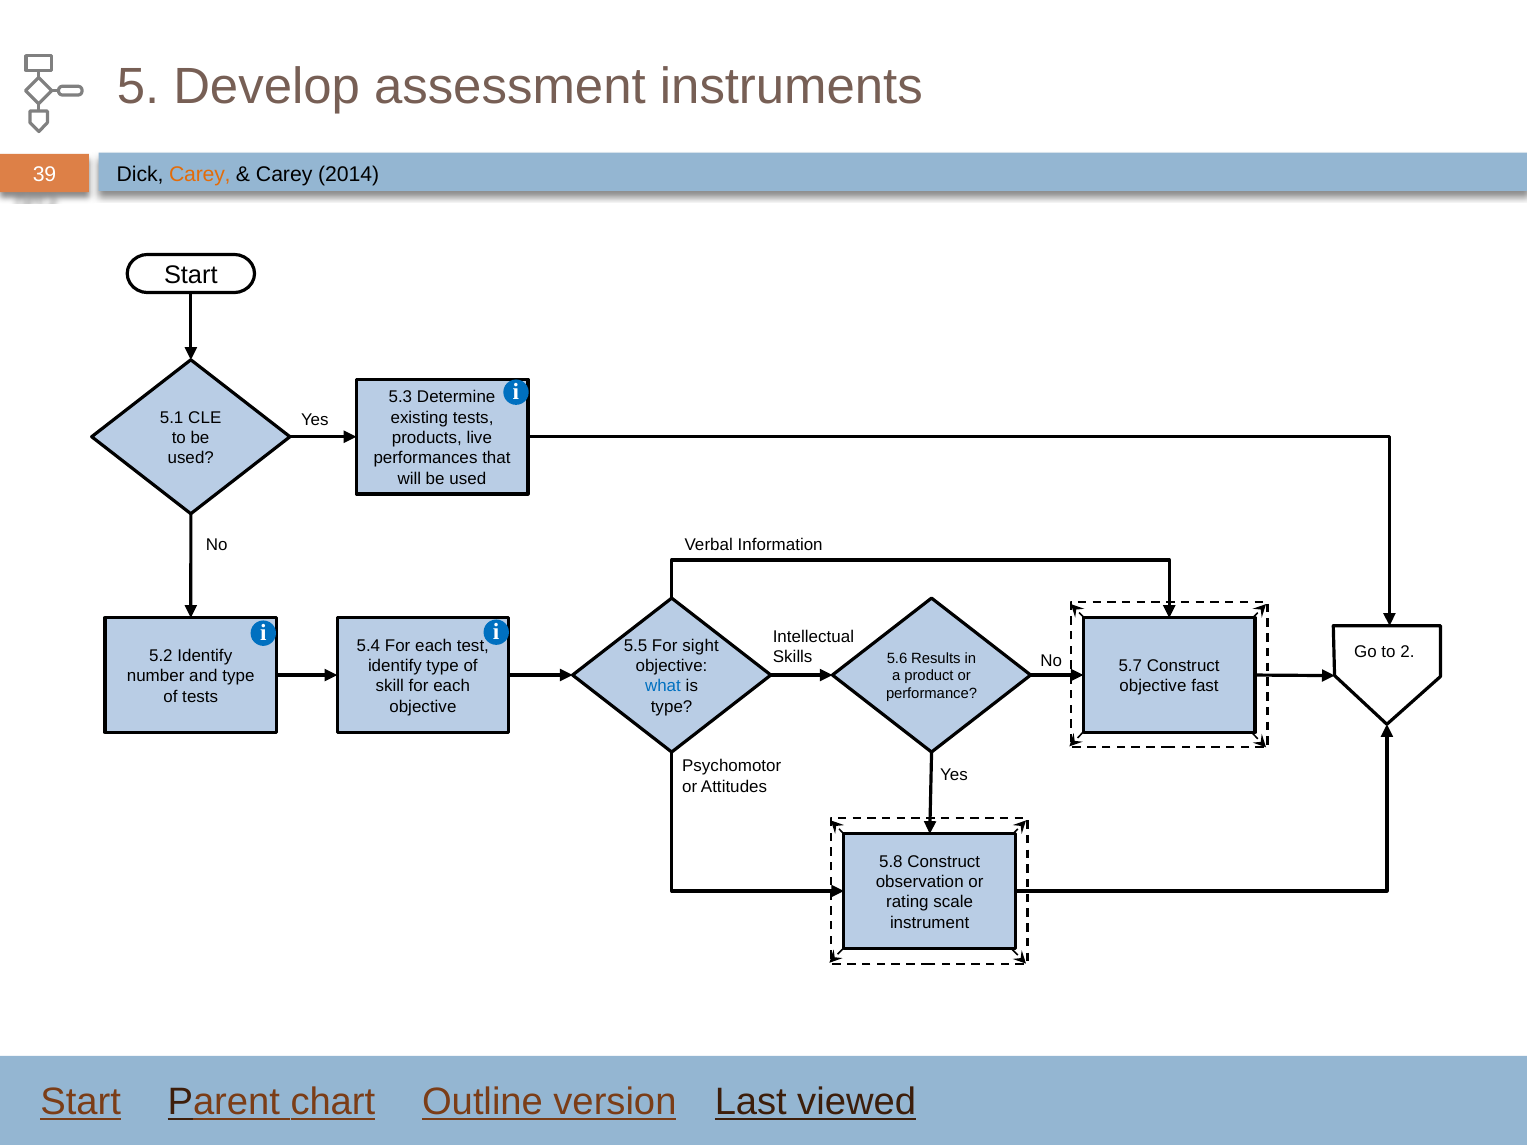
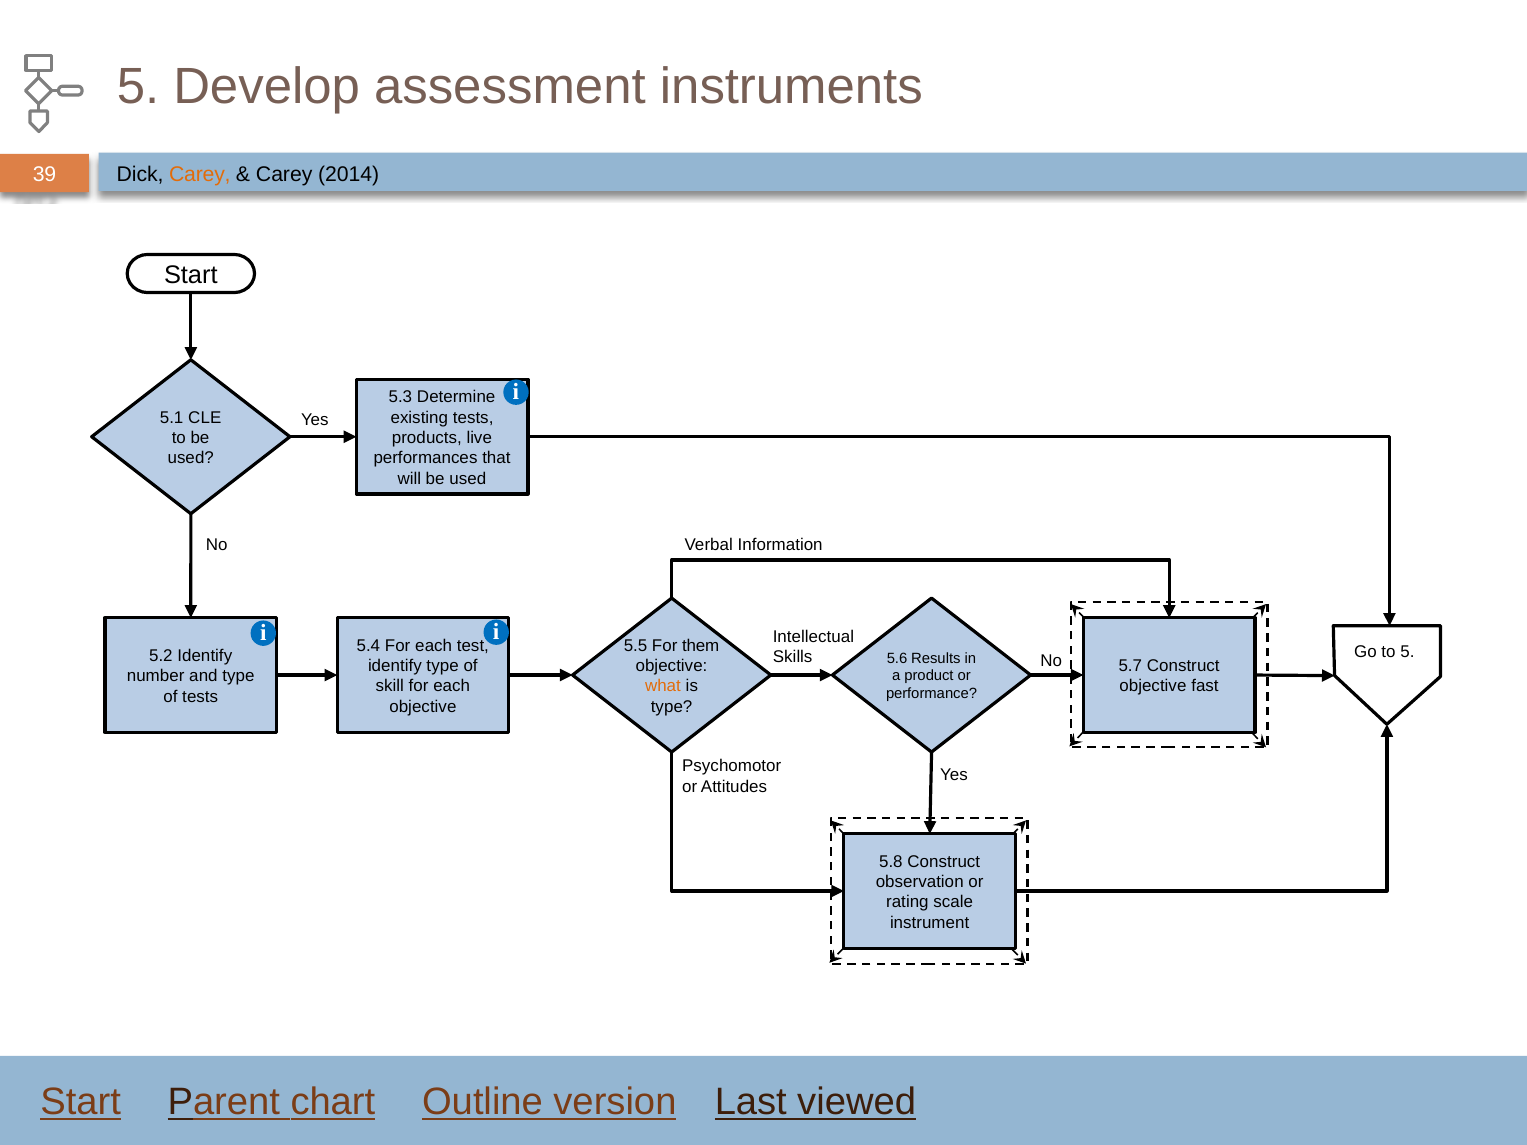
sight: sight -> them (701, 646)
to 2: 2 -> 5 (1407, 652)
what colour: blue -> orange (663, 687)
